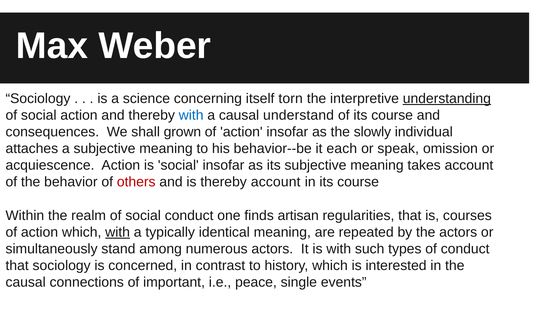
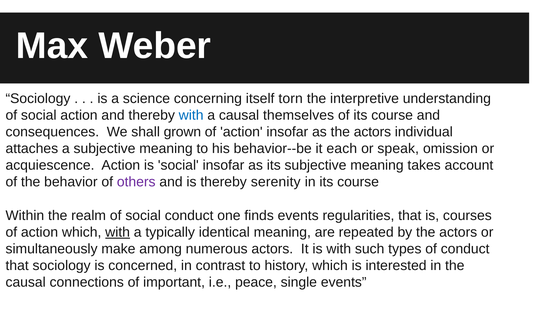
understanding underline: present -> none (447, 99)
understand: understand -> themselves (299, 115)
as the slowly: slowly -> actors (372, 132)
others colour: red -> purple (136, 182)
thereby account: account -> serenity (276, 182)
finds artisan: artisan -> events (298, 216)
stand: stand -> make (118, 249)
